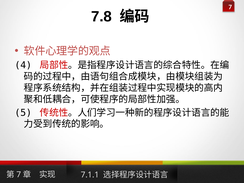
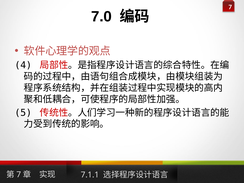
7.8: 7.8 -> 7.0 (102, 17)
